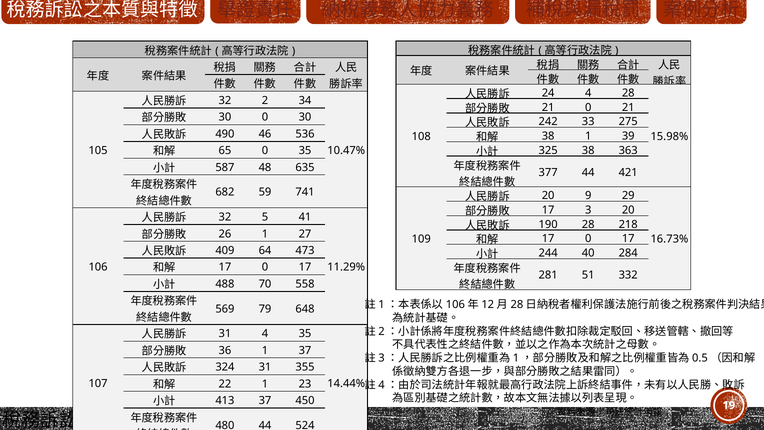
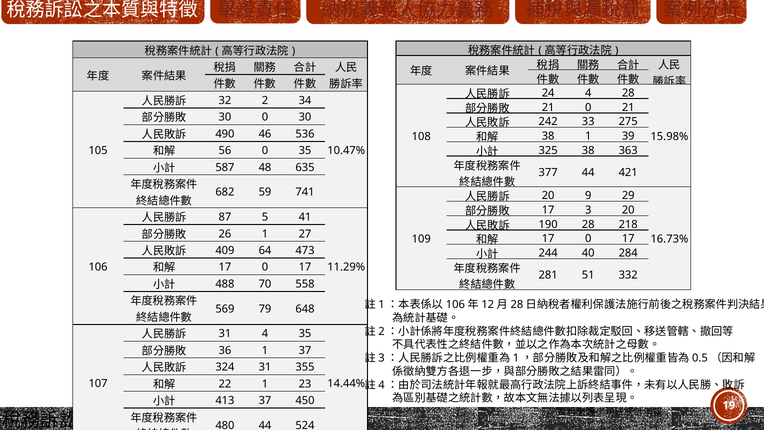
65: 65 -> 56 (225, 151)
32: 32 -> 87 (225, 217)
